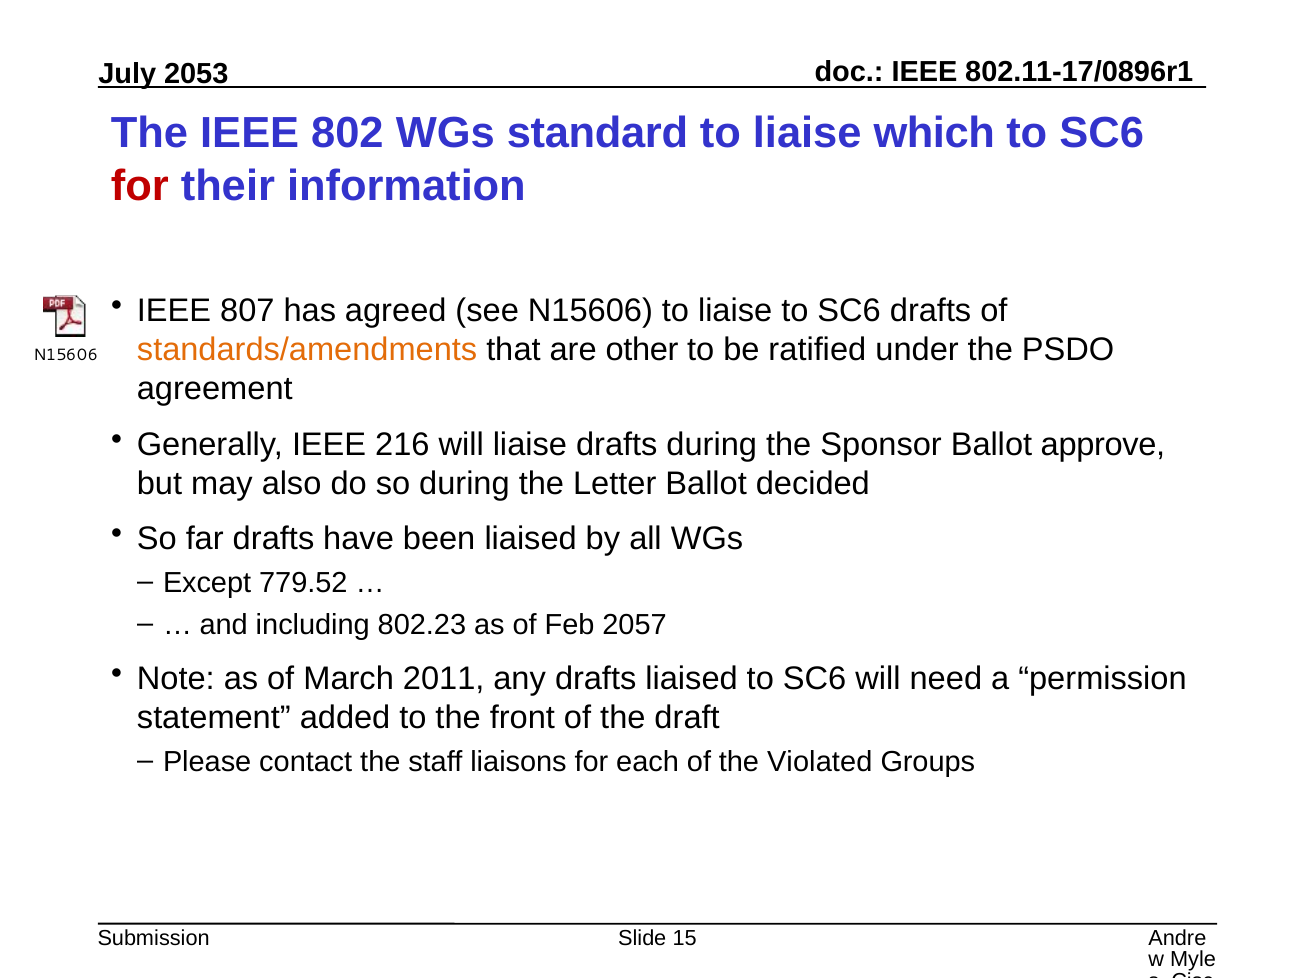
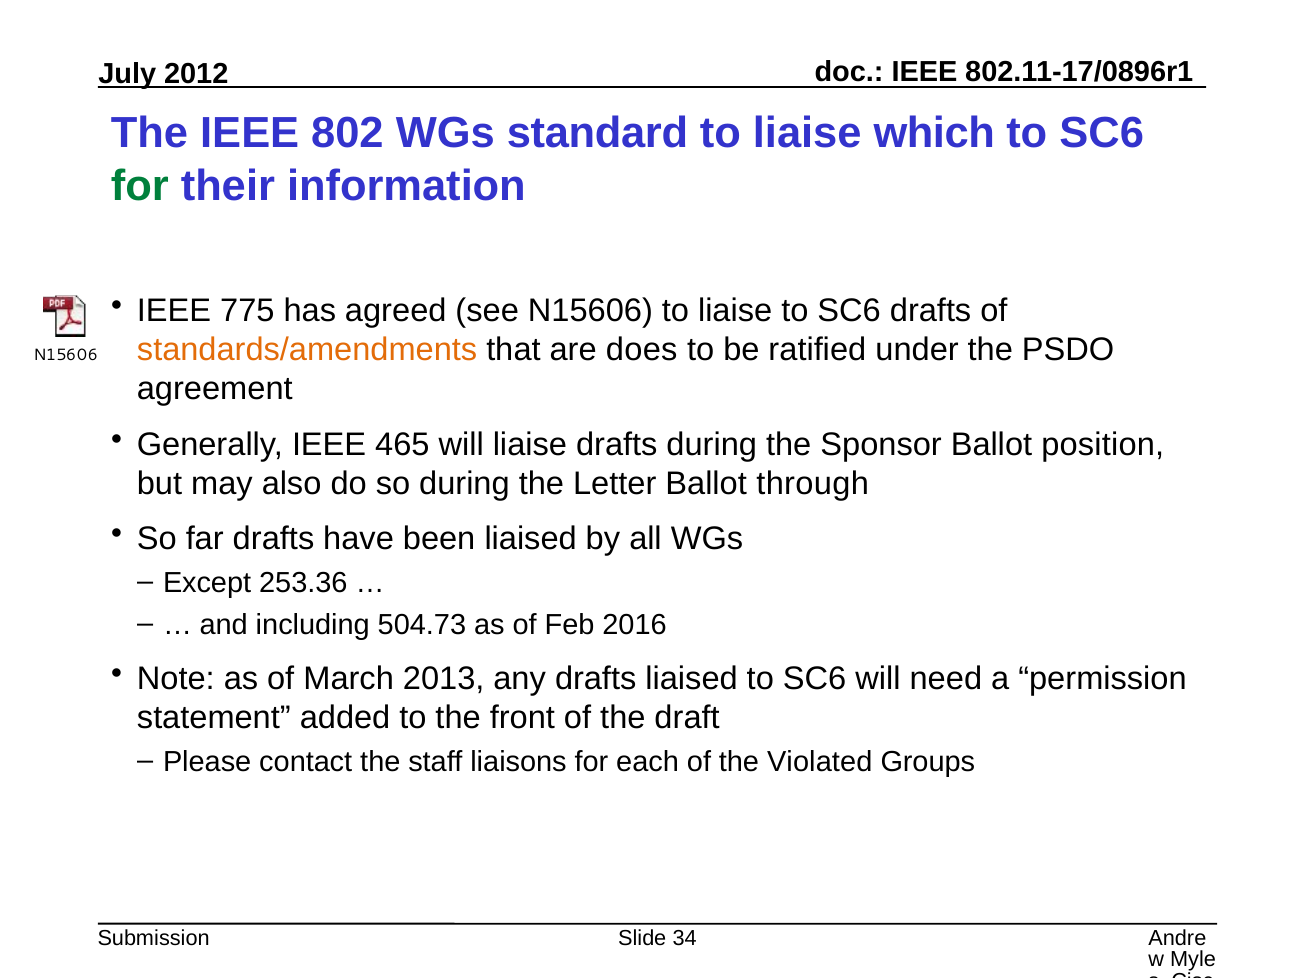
2053: 2053 -> 2012 (196, 74)
for colour: red -> green (140, 186)
807: 807 -> 775 (247, 311)
other: other -> does (642, 350)
216: 216 -> 465 (402, 445)
approve: approve -> position (1103, 445)
decided: decided -> through (813, 484)
779.52: 779.52 -> 253.36 (303, 583)
802.23: 802.23 -> 504.73 (422, 625)
2057: 2057 -> 2016 (635, 625)
2011: 2011 -> 2013 (444, 679)
15: 15 -> 34 (685, 938)
